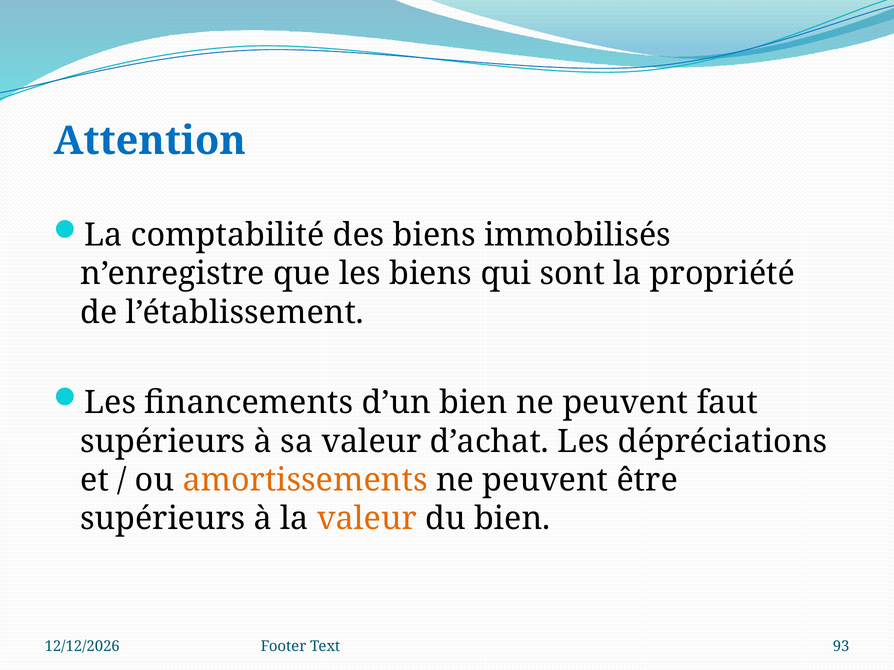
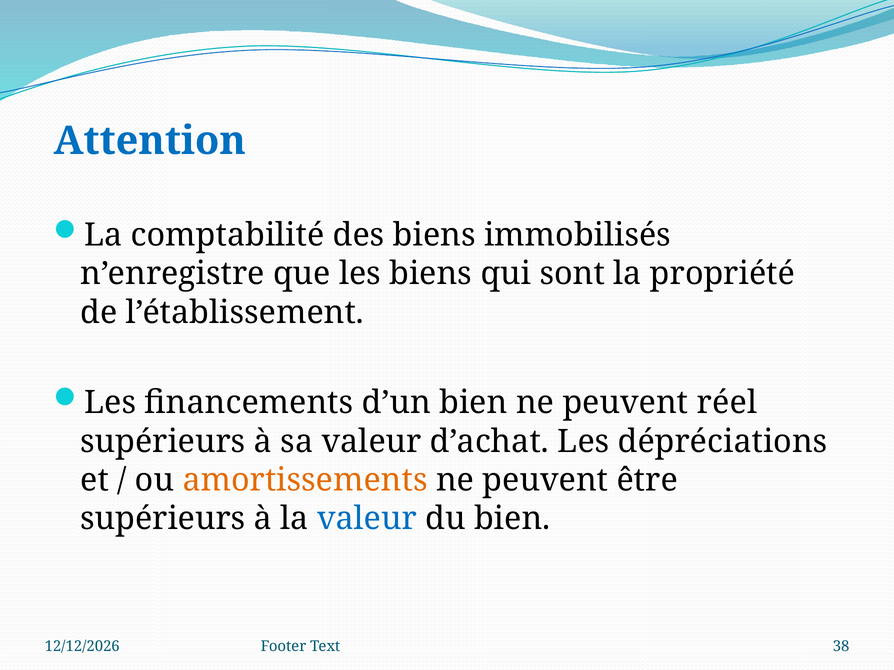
faut: faut -> réel (727, 403)
valeur colour: orange -> blue (367, 519)
93: 93 -> 38 (841, 647)
